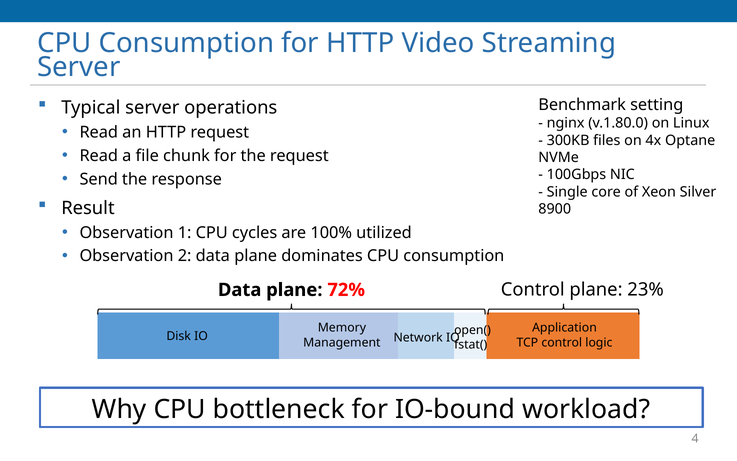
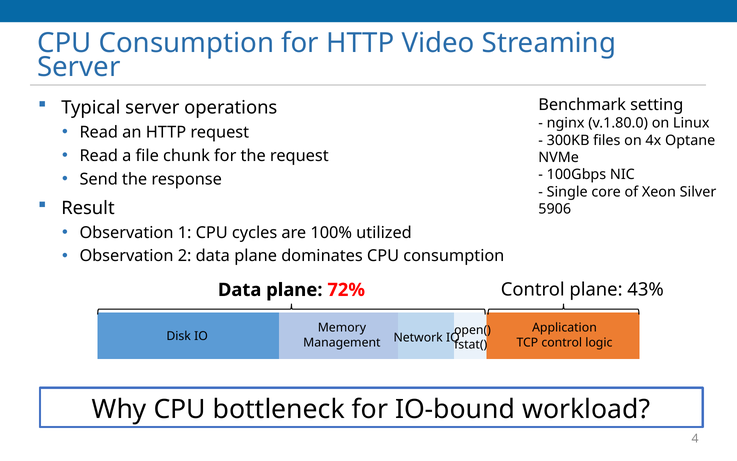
8900: 8900 -> 5906 (555, 209)
23%: 23% -> 43% (646, 290)
